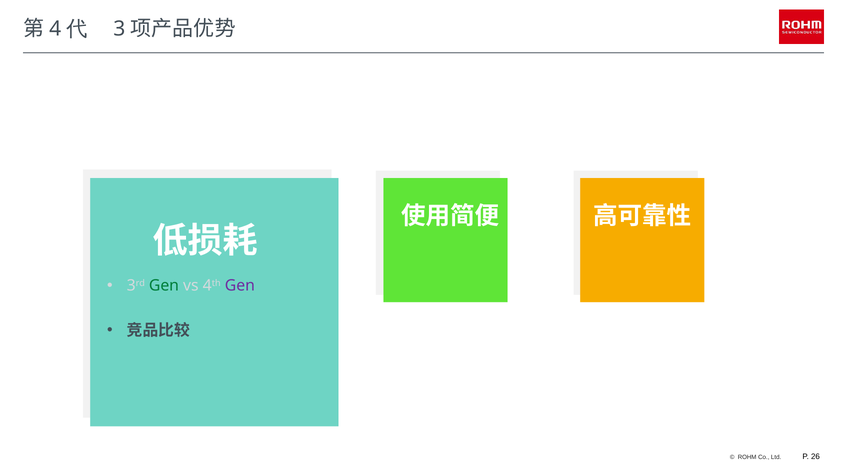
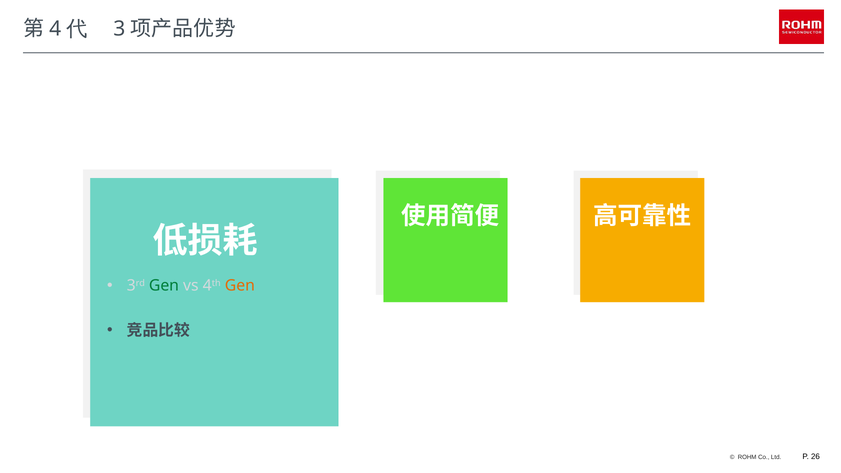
Gen colour: purple -> orange (240, 286)
